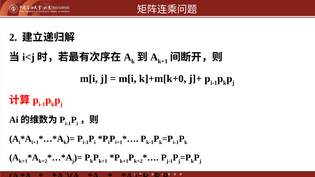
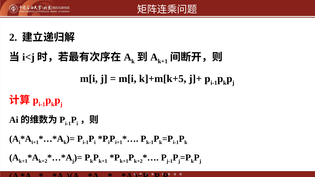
k]+m[k+0: k]+m[k+0 -> k]+m[k+5 (163, 79)
